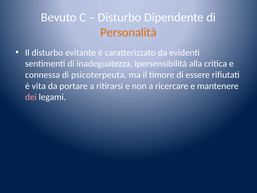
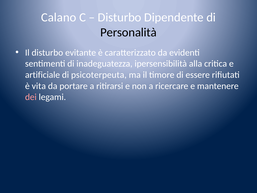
Bevuto: Bevuto -> Calano (59, 17)
Personalità colour: orange -> black (128, 32)
connessa: connessa -> artificiale (42, 75)
